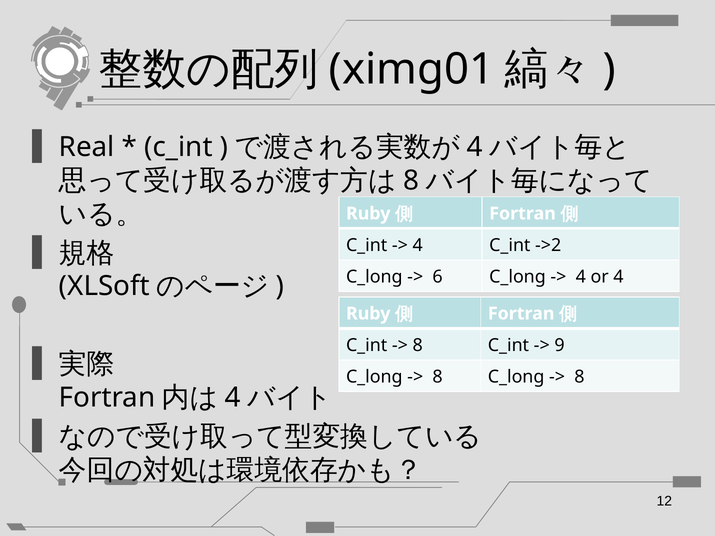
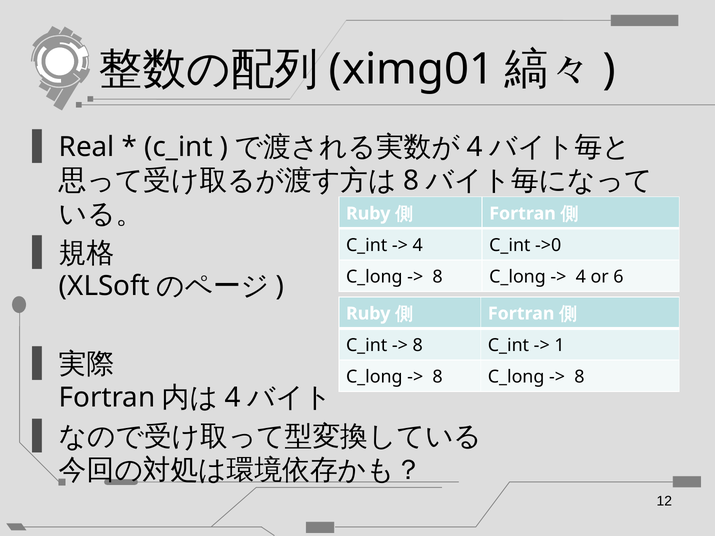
->2: ->2 -> ->0 (548, 245)
6: 6 -> 8 (438, 277)
or 4: 4 -> 6 (618, 277)
9: 9 -> 1 (559, 345)
